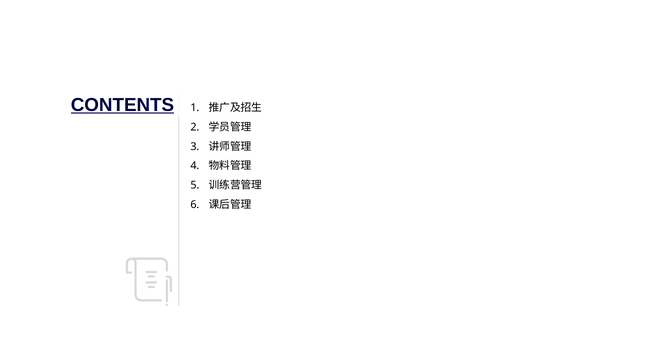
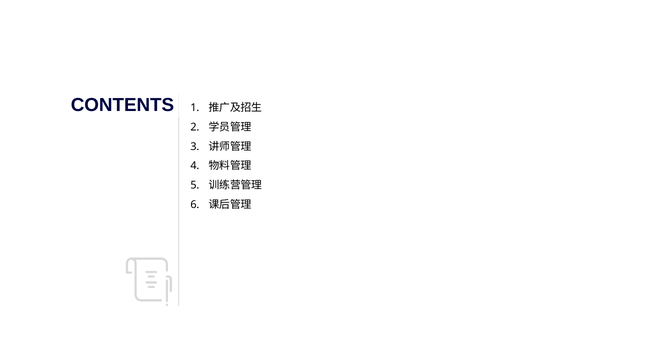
CONTENTS underline: present -> none (122, 105)
